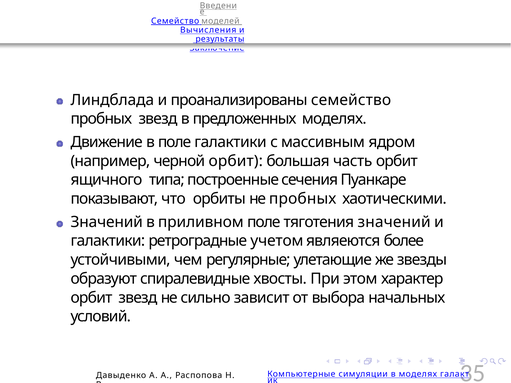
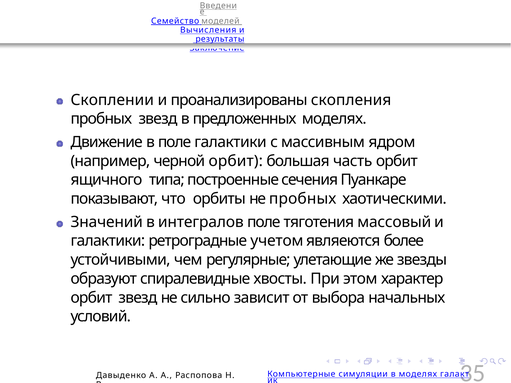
Линдблада: Линдблада -> Скоплении (112, 100)
проанализированы семейство: семейство -> скопления (351, 100)
приливном: приливном -> интегралов (201, 222)
тяготения значений: значений -> массовый (394, 222)
